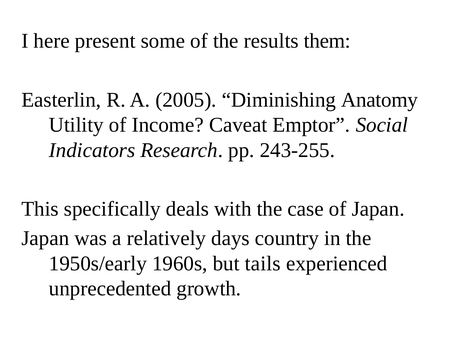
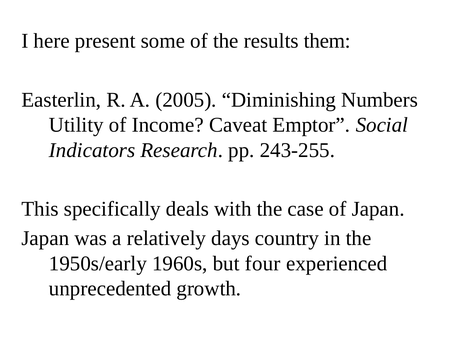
Anatomy: Anatomy -> Numbers (380, 100)
tails: tails -> four (263, 263)
